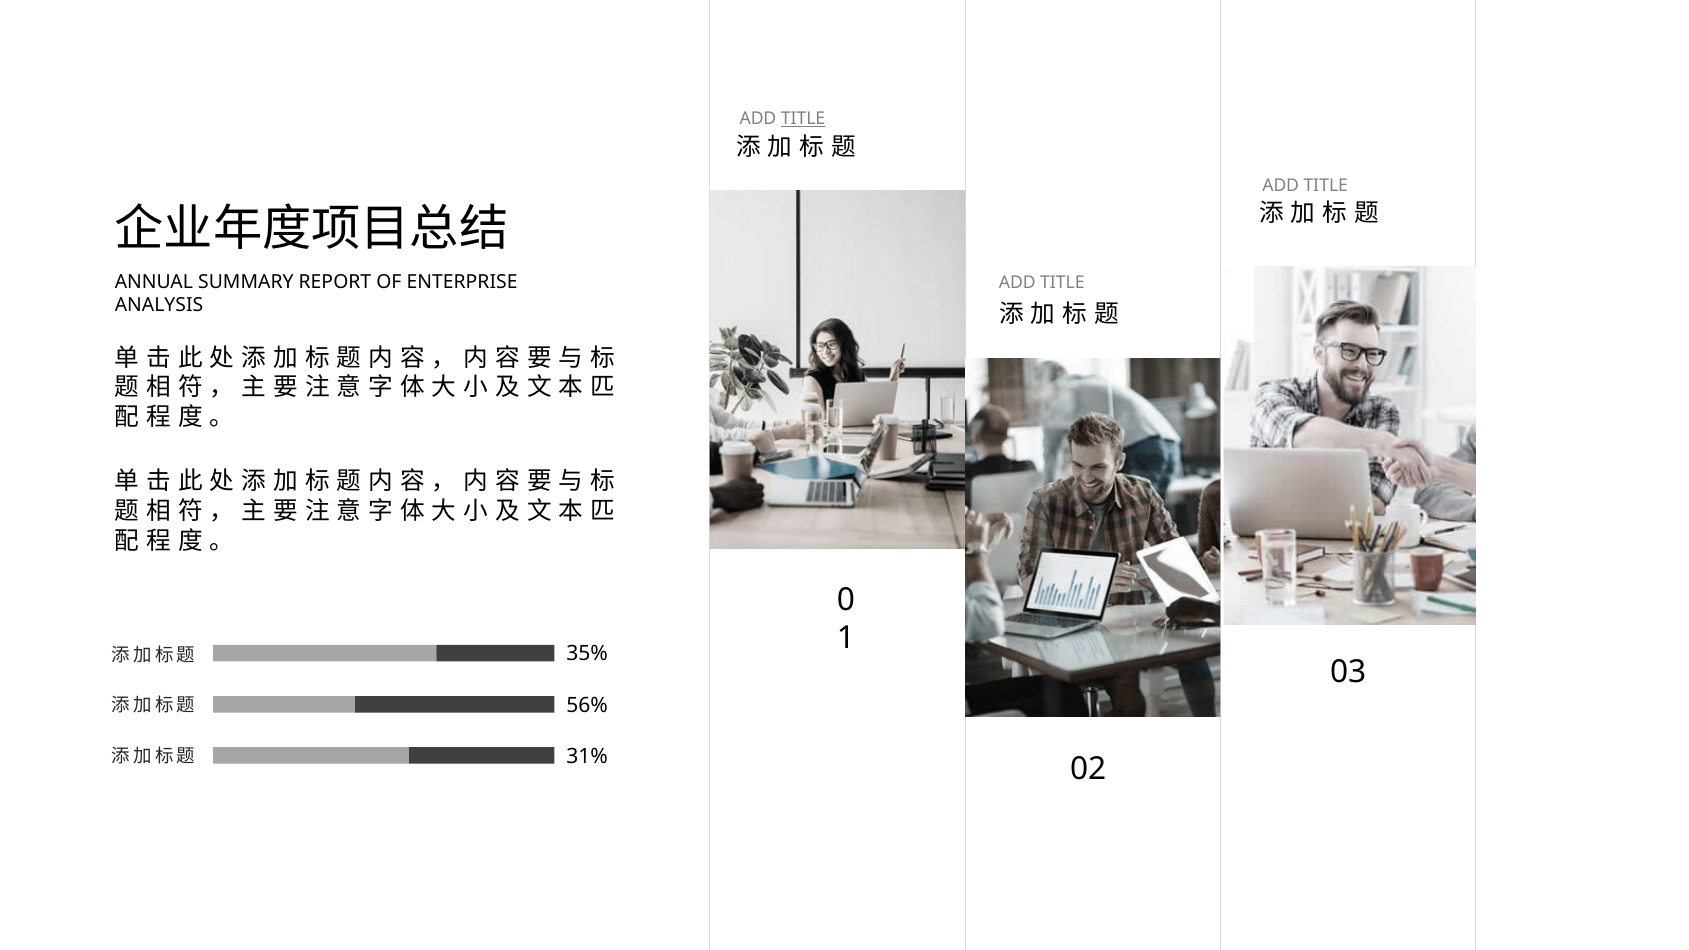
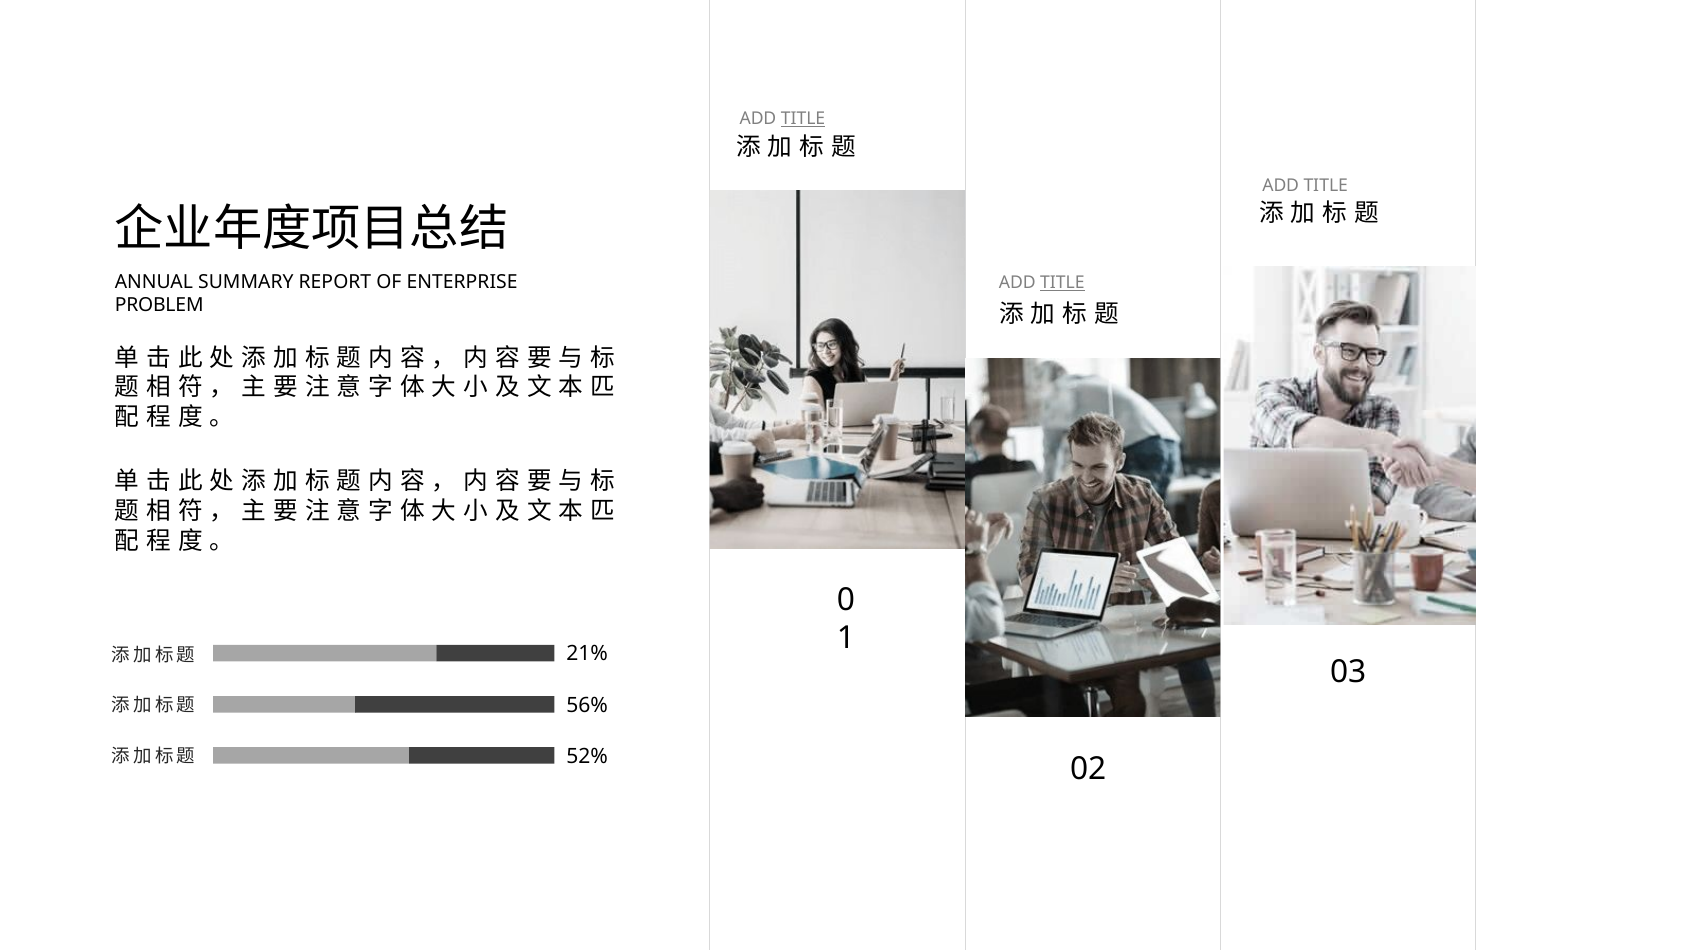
TITLE underline: none -> present (1062, 283)
ANALYSIS: ANALYSIS -> PROBLEM (159, 305)
35%: 35% -> 21% (587, 654)
31%: 31% -> 52% (587, 757)
